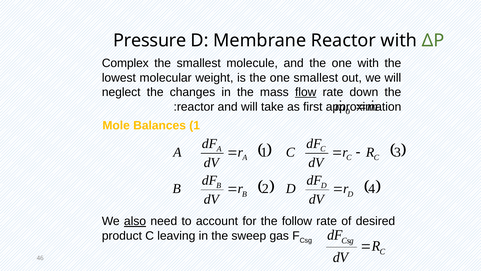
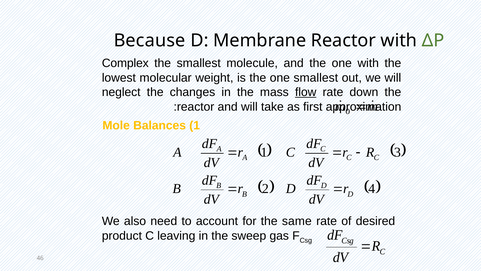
Pressure: Pressure -> Because (150, 40)
also underline: present -> none (135, 221)
follow: follow -> same (297, 221)
